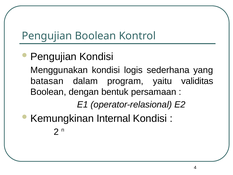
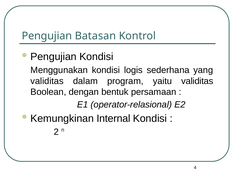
Pengujian Boolean: Boolean -> Batasan (95, 36)
batasan: batasan -> validitas (47, 81)
